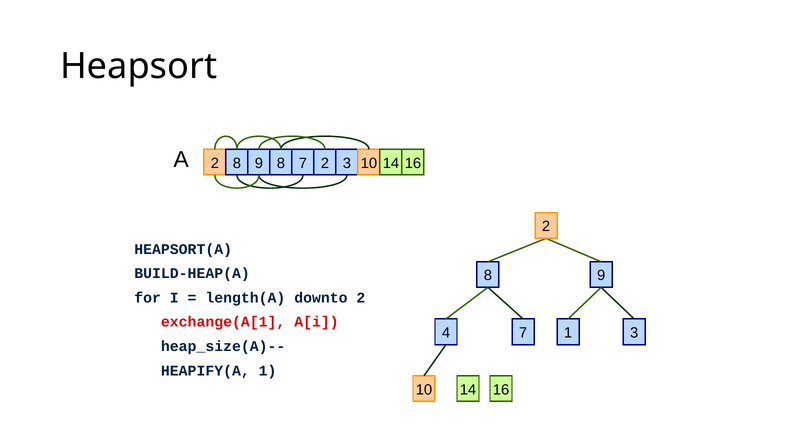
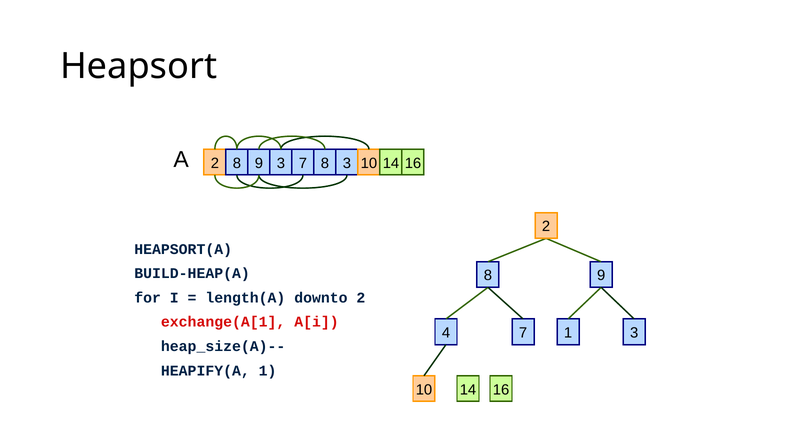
9 8: 8 -> 3 (281, 163)
7 2: 2 -> 8 (325, 163)
